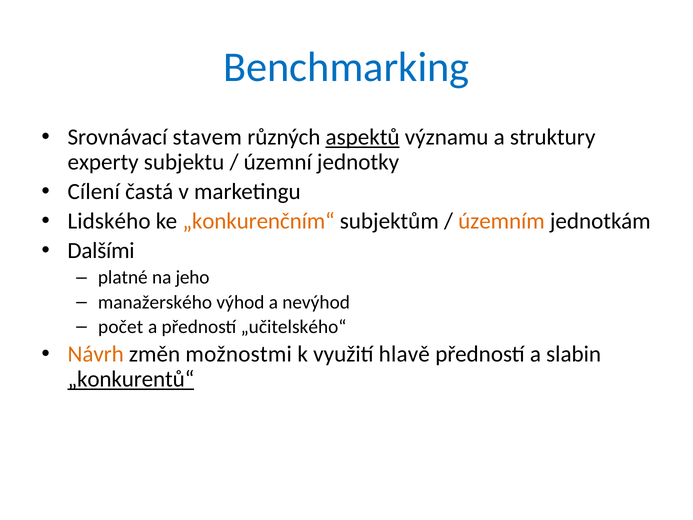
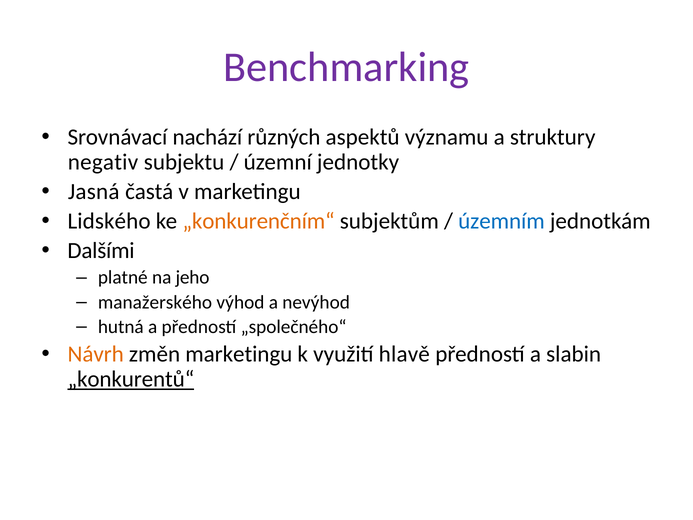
Benchmarking colour: blue -> purple (346, 67)
stavem: stavem -> nachází (207, 137)
aspektů underline: present -> none (363, 137)
experty: experty -> negativ (103, 162)
Cílení: Cílení -> Jasná (94, 192)
územním colour: orange -> blue (501, 221)
počet: počet -> hutná (121, 327)
„učitelského“: „učitelského“ -> „společného“ (294, 327)
změn možnostmi: možnostmi -> marketingu (239, 354)
